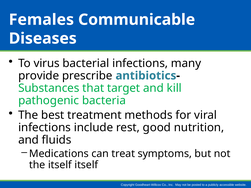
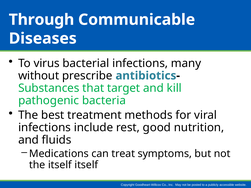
Females: Females -> Through (42, 20)
provide: provide -> without (39, 76)
